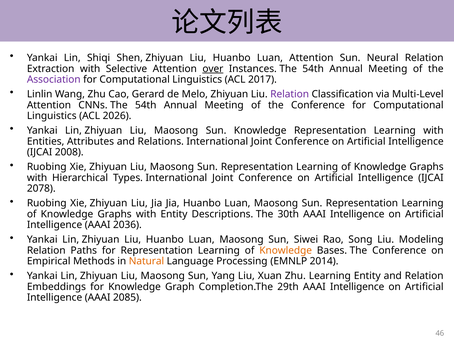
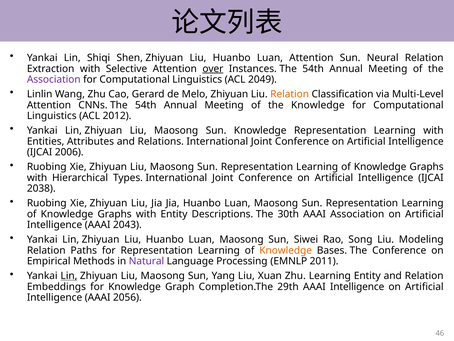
2017: 2017 -> 2049 (263, 79)
Relation colour: purple -> orange (290, 94)
of the Conference: Conference -> Knowledge (318, 105)
2026: 2026 -> 2012 (117, 116)
2008: 2008 -> 2006 (69, 152)
2078: 2078 -> 2038 (41, 188)
30th AAAI Intelligence: Intelligence -> Association (357, 214)
2036: 2036 -> 2043 (127, 225)
Natural colour: orange -> purple (146, 261)
2014: 2014 -> 2011 (324, 261)
Lin underline: none -> present (69, 275)
2085: 2085 -> 2056 (127, 297)
